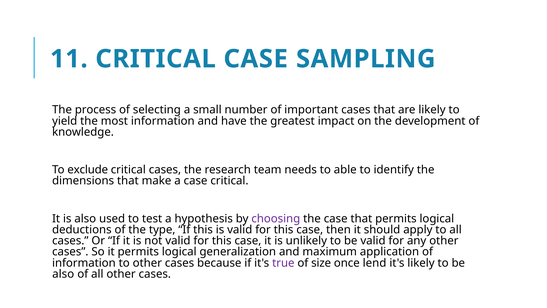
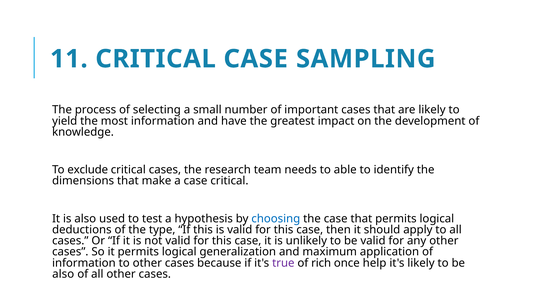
choosing colour: purple -> blue (276, 218)
size: size -> rich (321, 263)
lend: lend -> help (375, 263)
